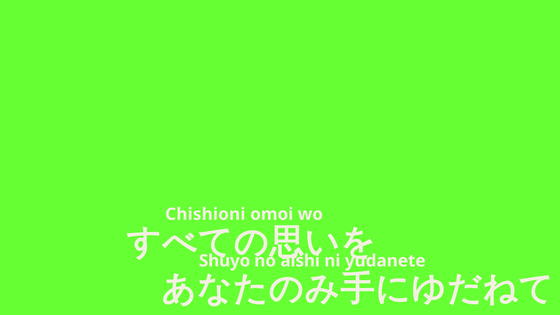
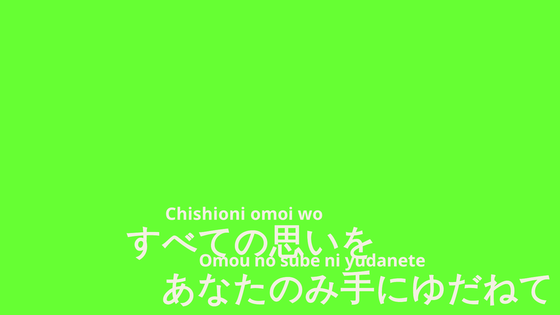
Shuyo: Shuyo -> Omou (225, 261)
aishi: aishi -> sube (300, 261)
